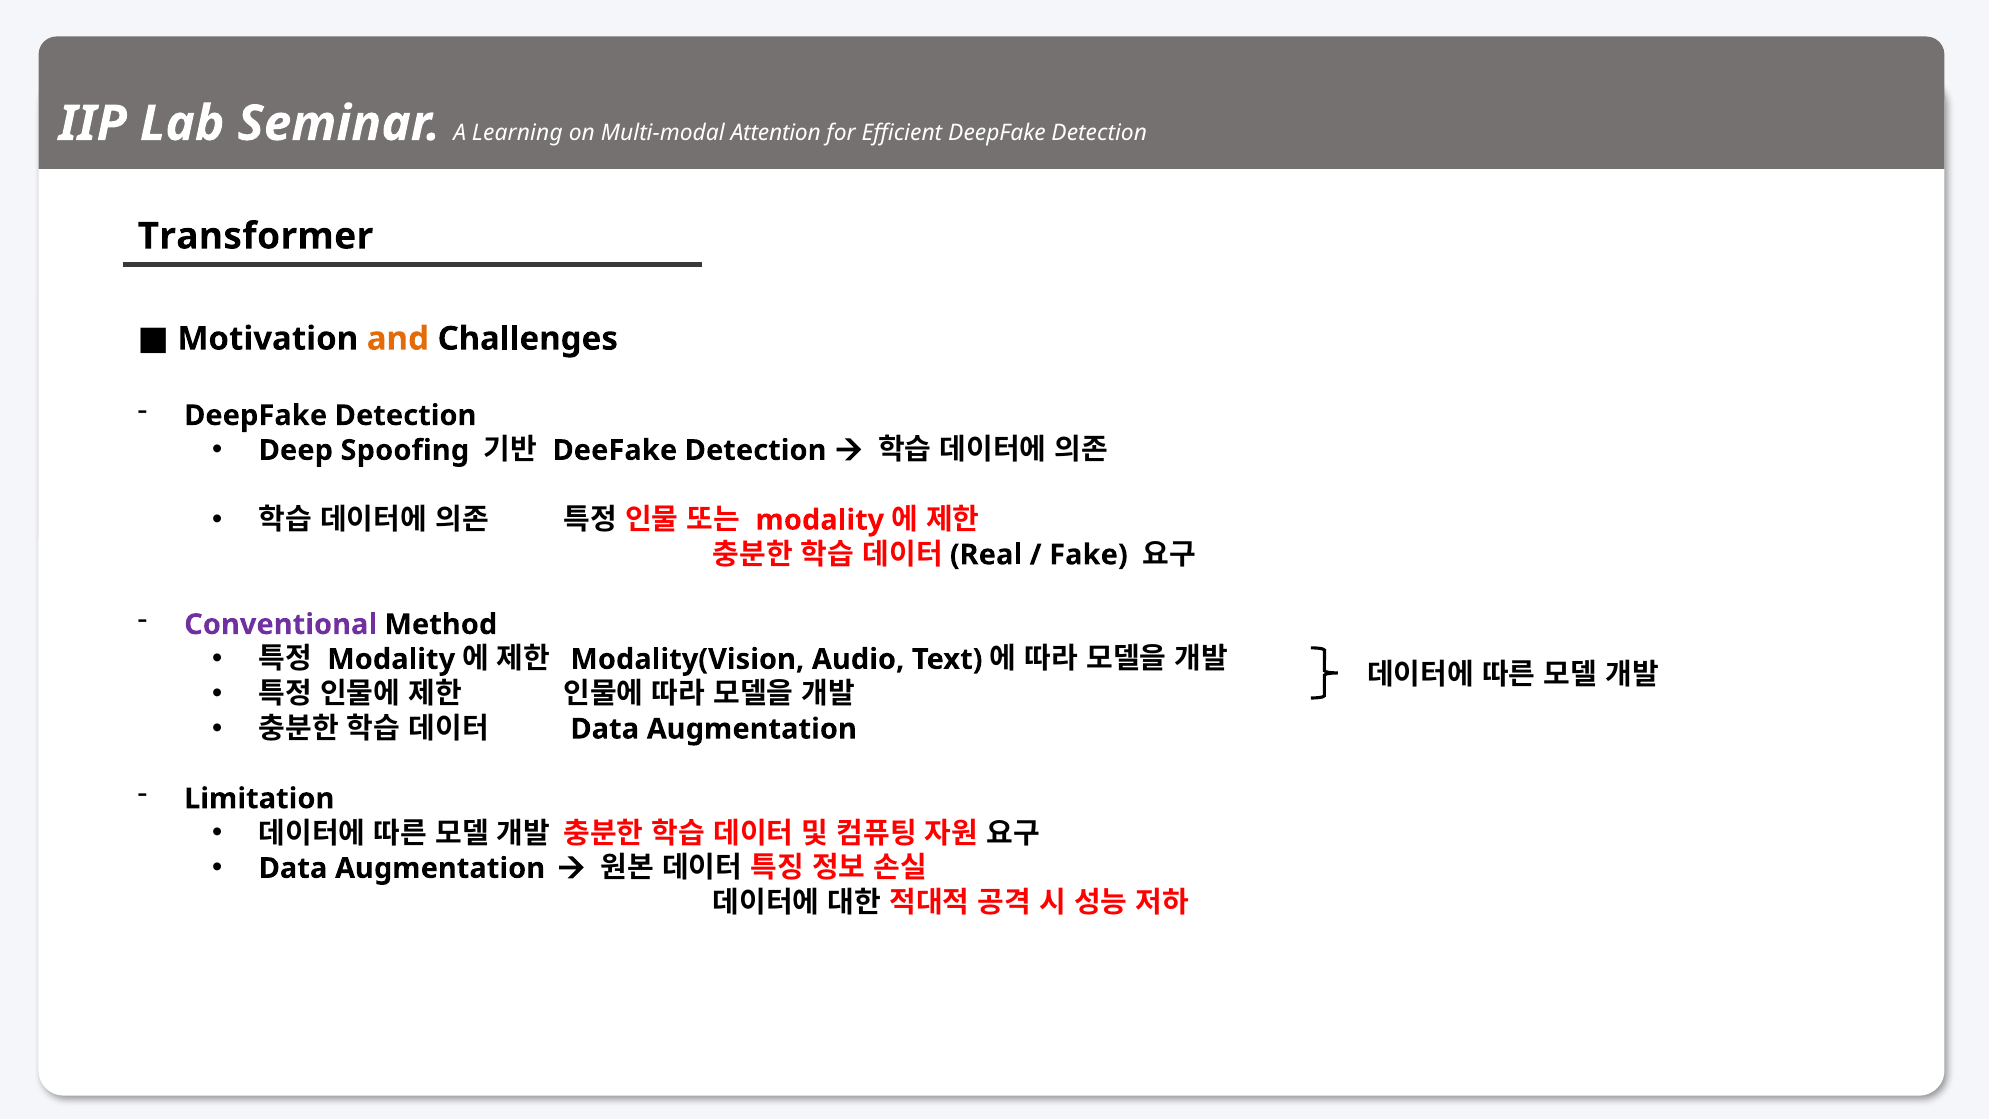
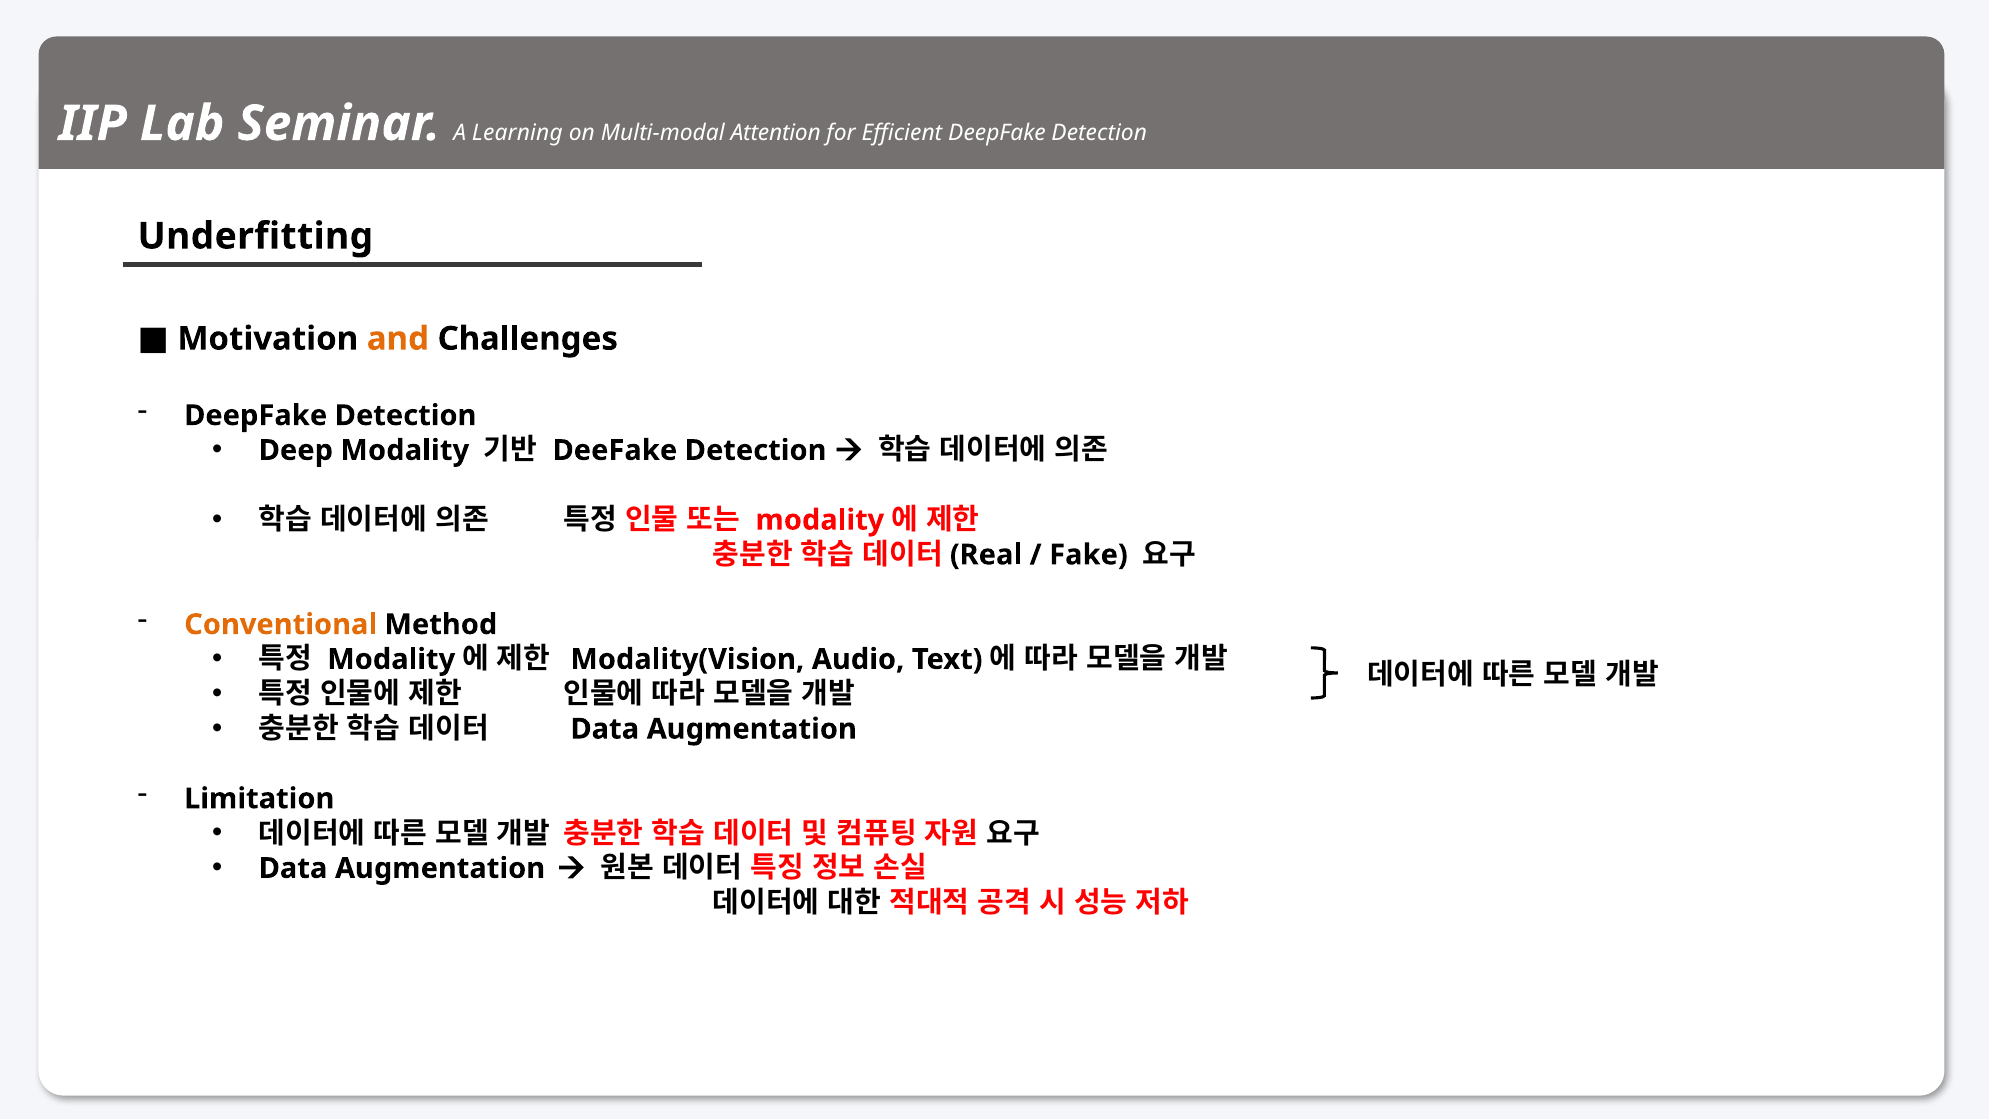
Transformer: Transformer -> Underfitting (255, 236)
Deep Spoofing: Spoofing -> Modality (405, 450)
Conventional colour: purple -> orange (281, 624)
